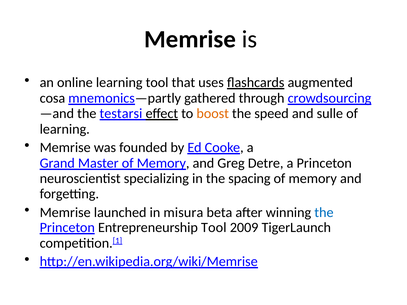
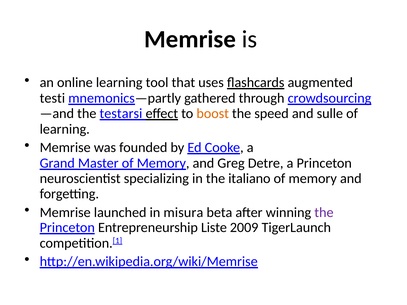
cosa: cosa -> testi (52, 98)
spacing: spacing -> italiano (249, 179)
the colour: blue -> purple (324, 213)
Entrepreneurship Tool: Tool -> Liste (214, 228)
